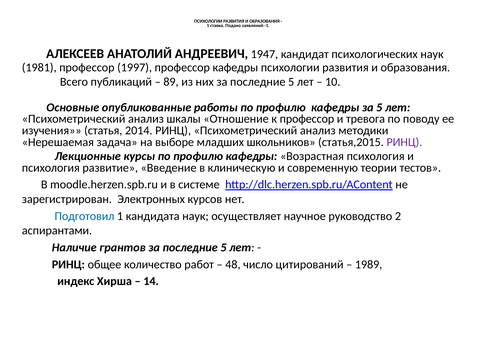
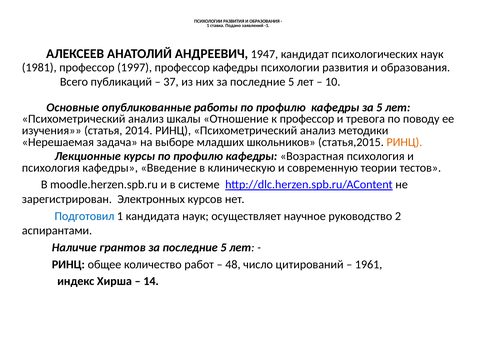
89: 89 -> 37 (171, 82)
РИНЦ colour: purple -> orange (404, 142)
психология развитие: развитие -> кафедры (110, 168)
1989: 1989 -> 1961 (369, 264)
